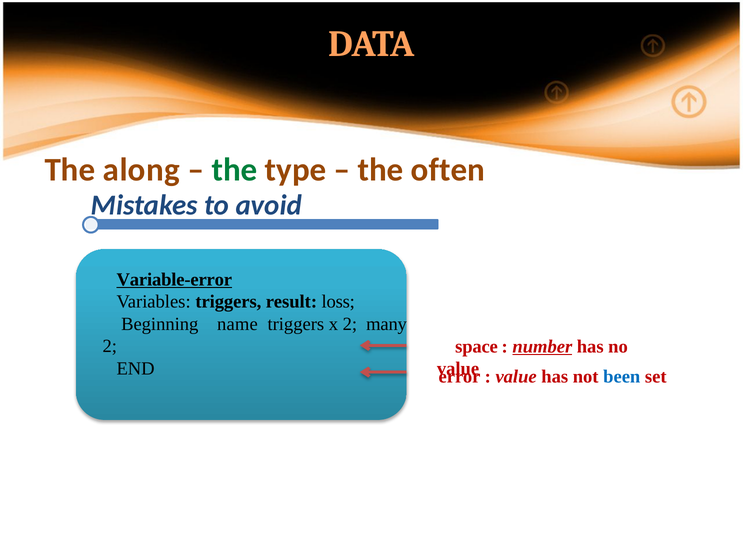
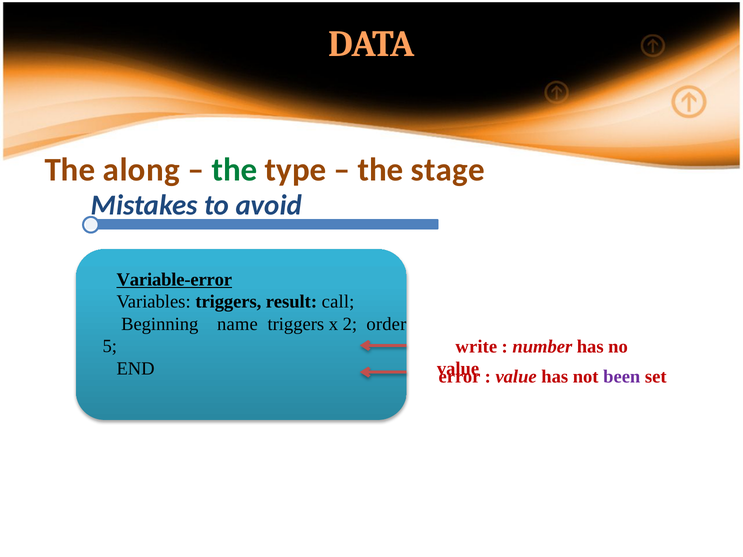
often: often -> stage (448, 170)
loss: loss -> call (338, 302)
many: many -> order (386, 324)
2: 2 -> 5 (110, 346)
space: space -> write (476, 347)
number underline: present -> none (542, 347)
been colour: blue -> purple (622, 377)
